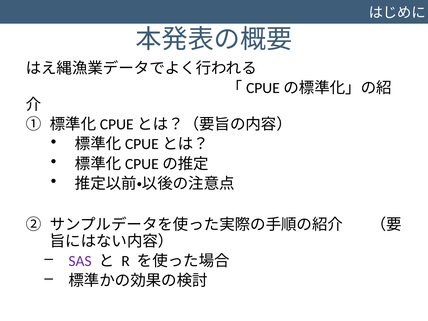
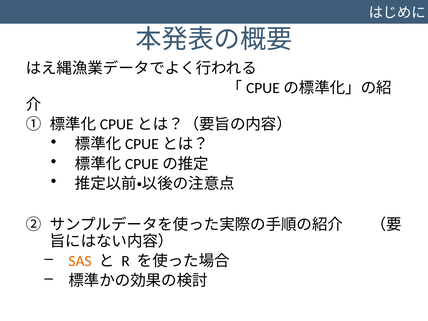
SAS colour: purple -> orange (80, 261)
